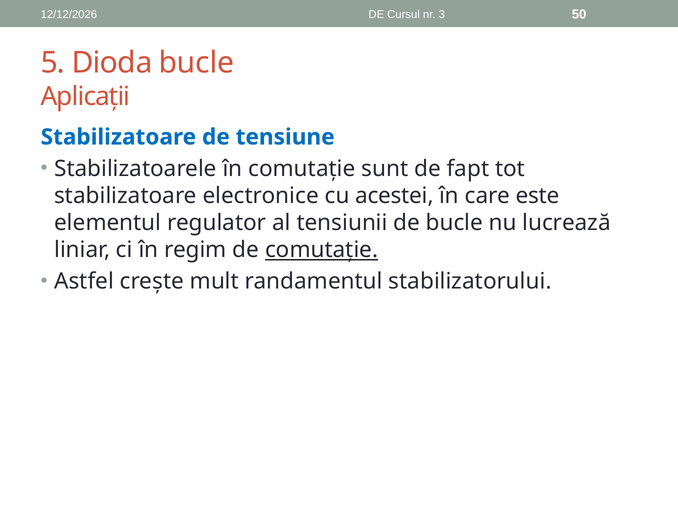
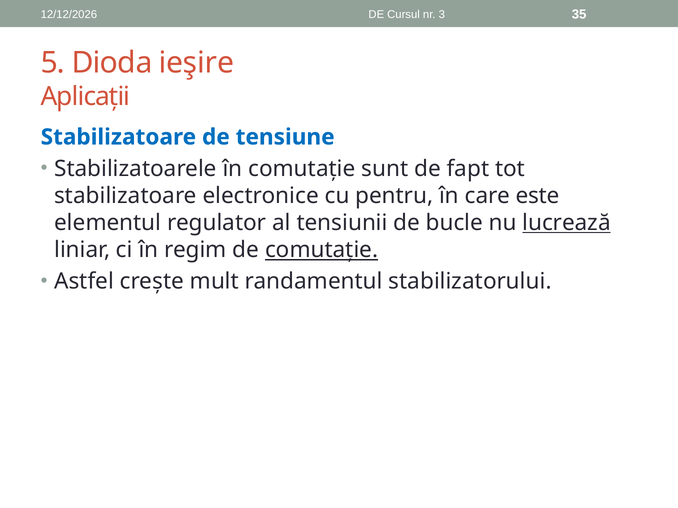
50: 50 -> 35 (579, 14)
Dioda bucle: bucle -> ieşire (196, 63)
acestei: acestei -> pentru (394, 196)
lucrează underline: none -> present (567, 223)
